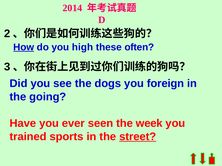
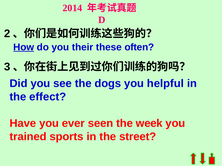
high: high -> their (83, 47)
foreign: foreign -> helpful (165, 84)
going: going -> effect (48, 97)
street underline: present -> none (138, 137)
